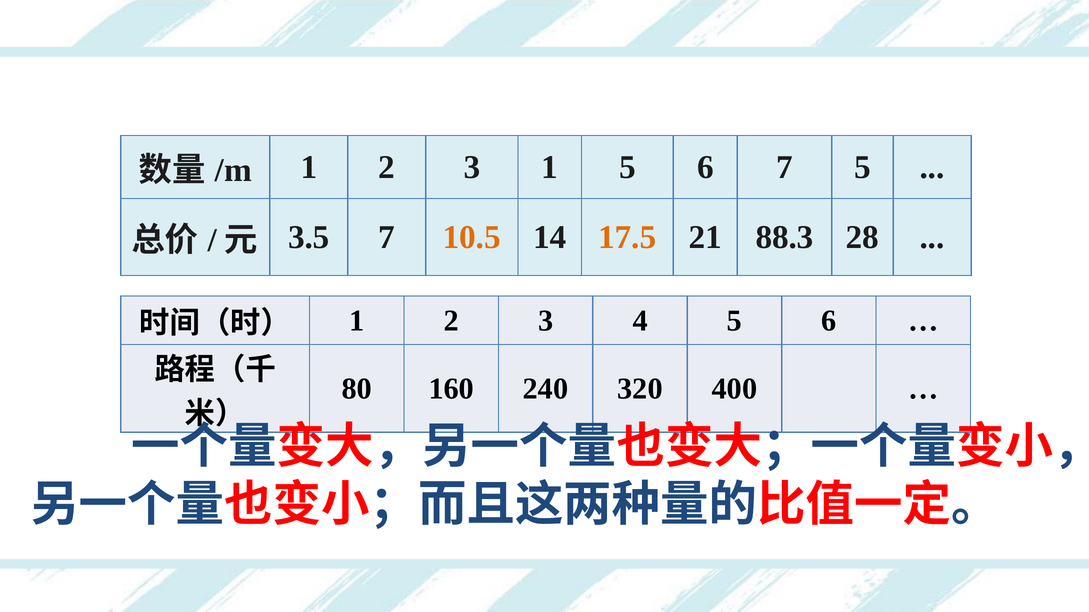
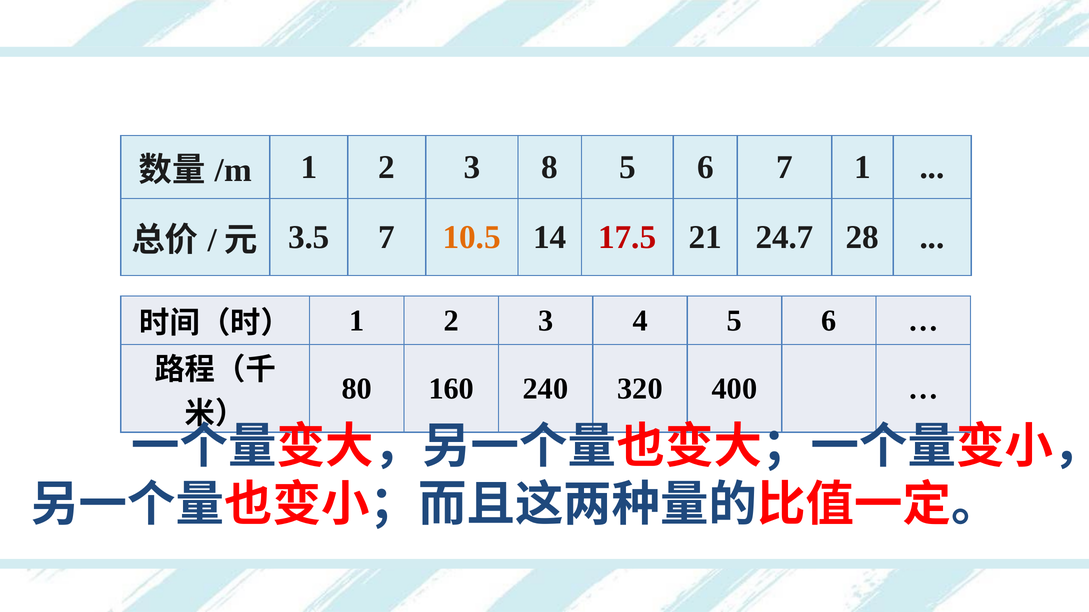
3 1: 1 -> 8 (550, 167)
7 5: 5 -> 1 (863, 167)
17.5 colour: orange -> red (627, 237)
88.3: 88.3 -> 24.7 (785, 237)
